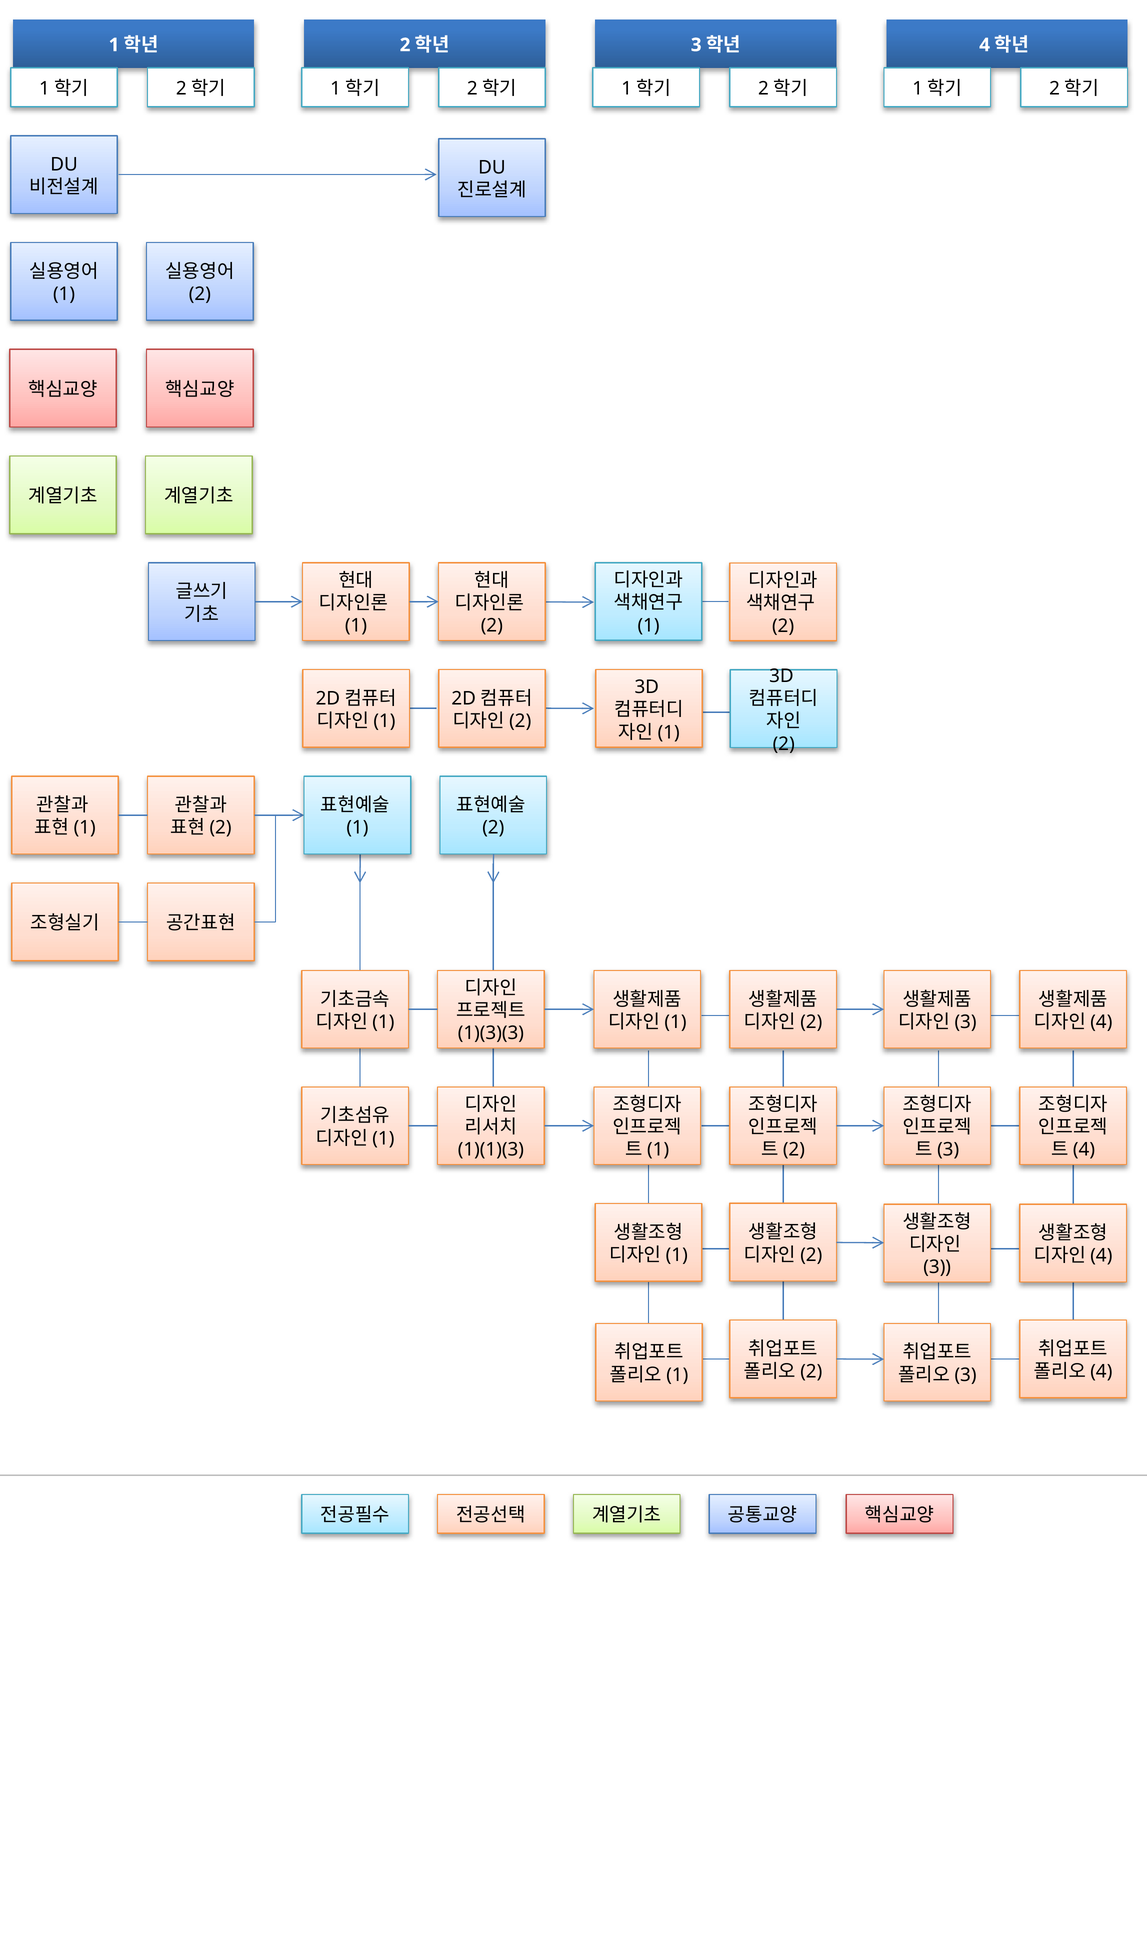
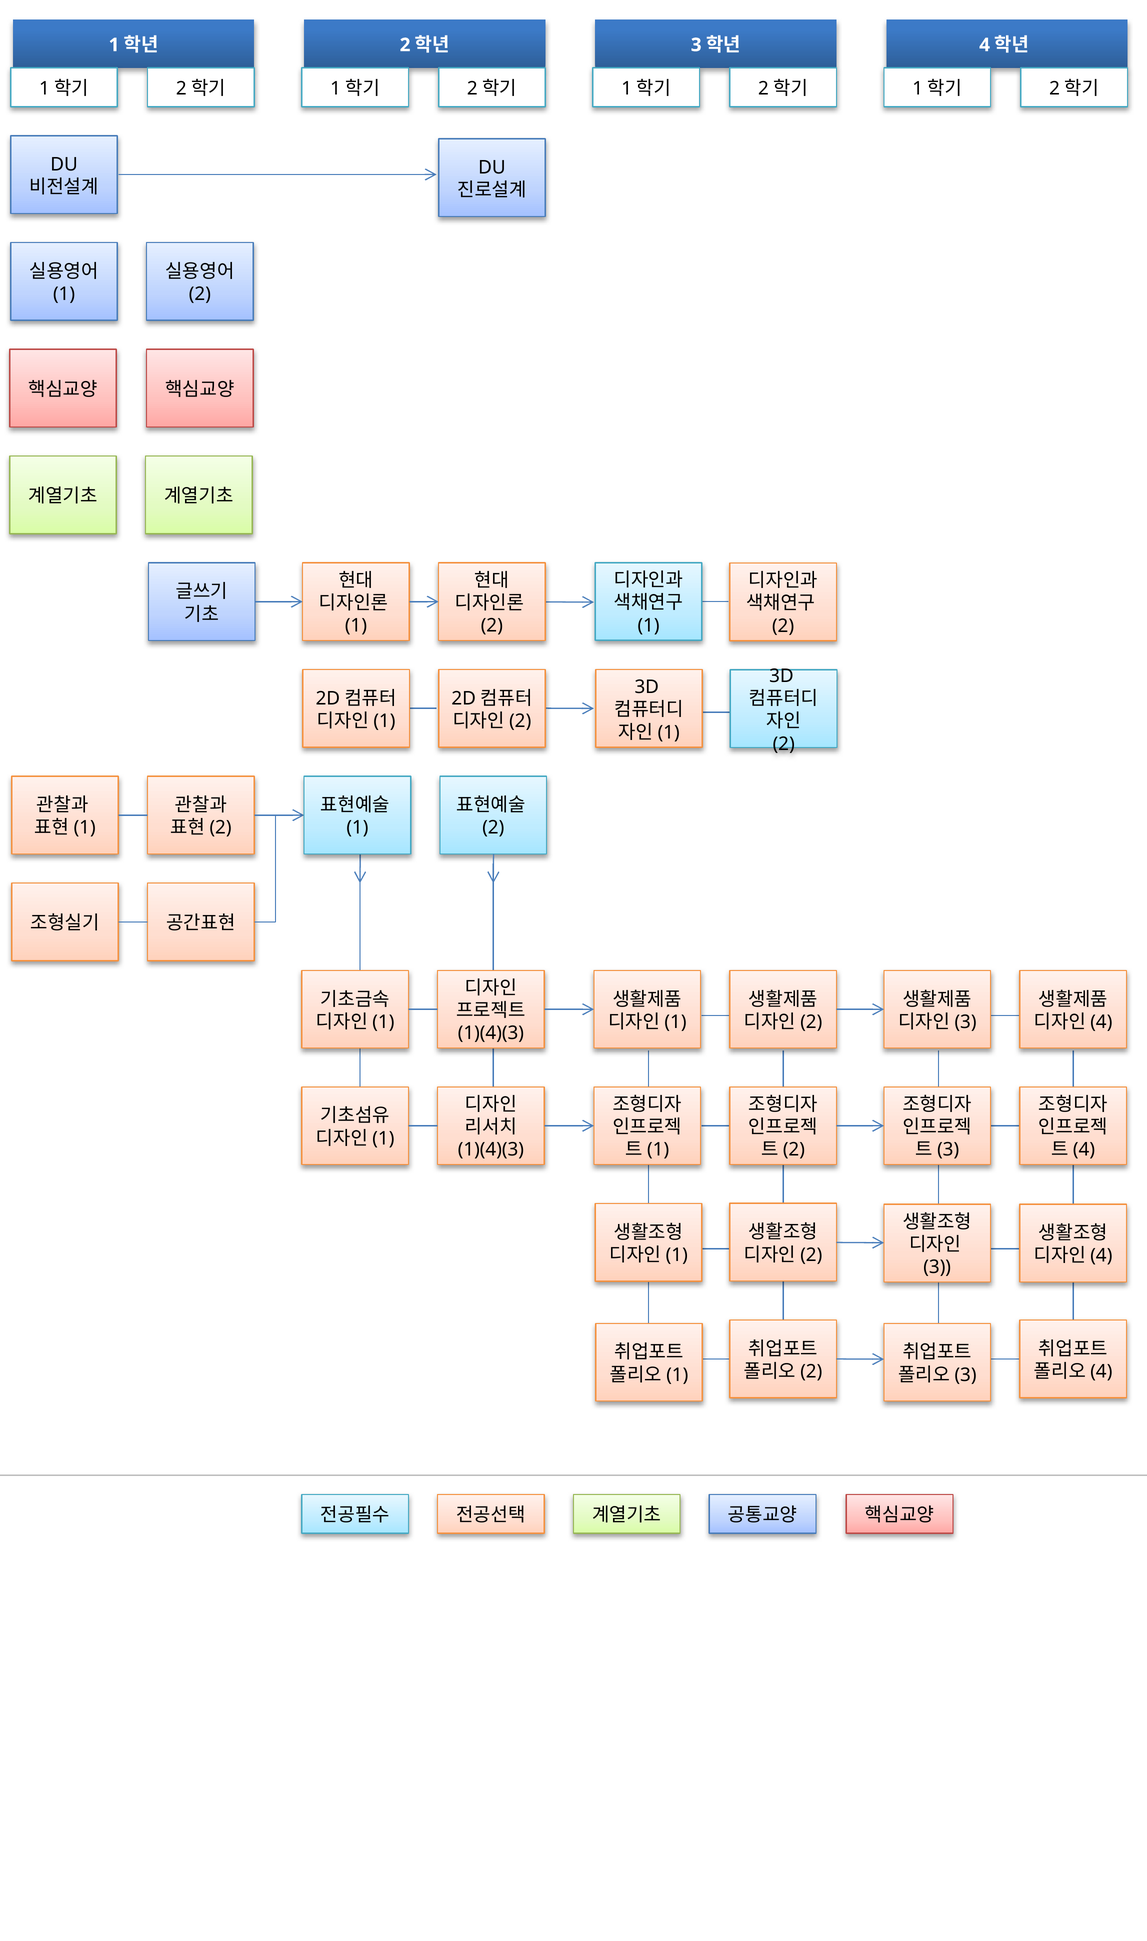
1)(3)(3: 1)(3)(3 -> 1)(4)(3 (491, 1033)
1)(1)(3: 1)(1)(3 -> 1)(4)(3 (491, 1149)
